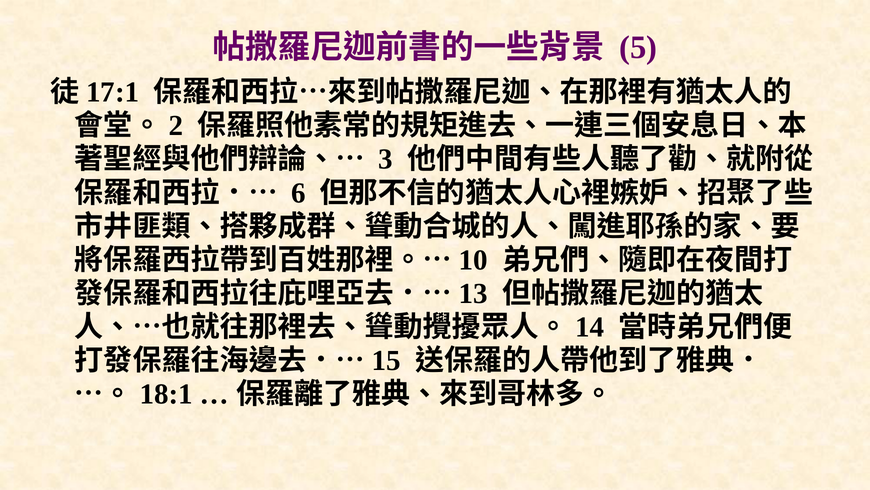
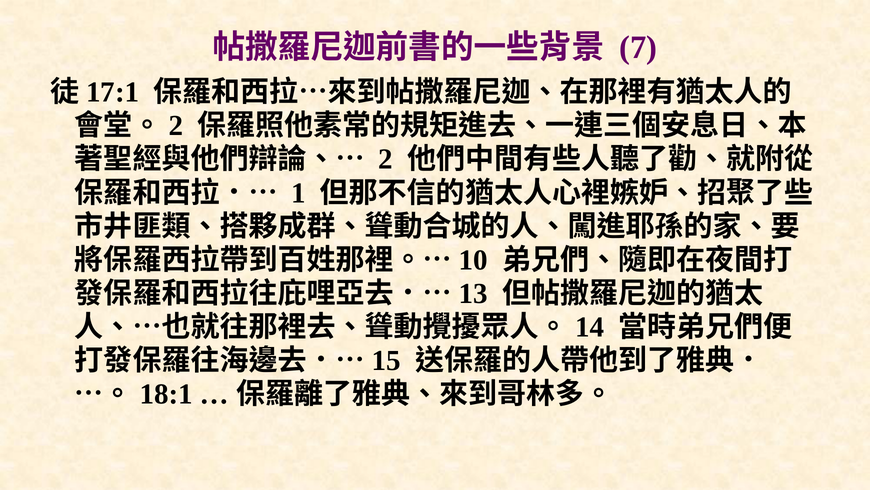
5: 5 -> 7 (638, 47)
3: 3 -> 2 (386, 159)
6: 6 -> 1 (298, 193)
